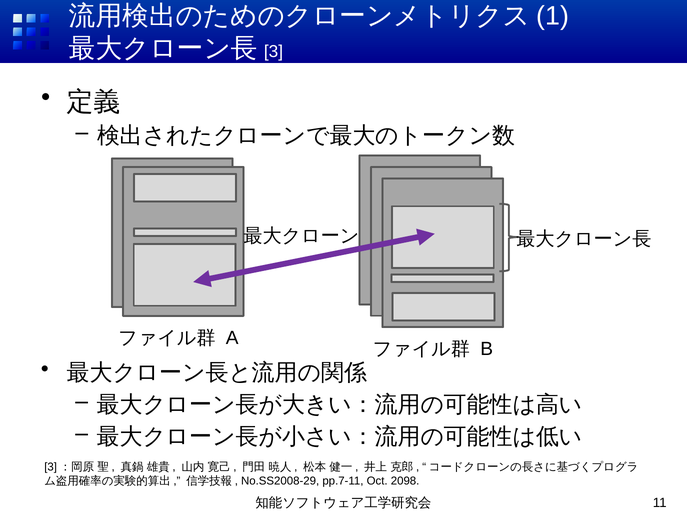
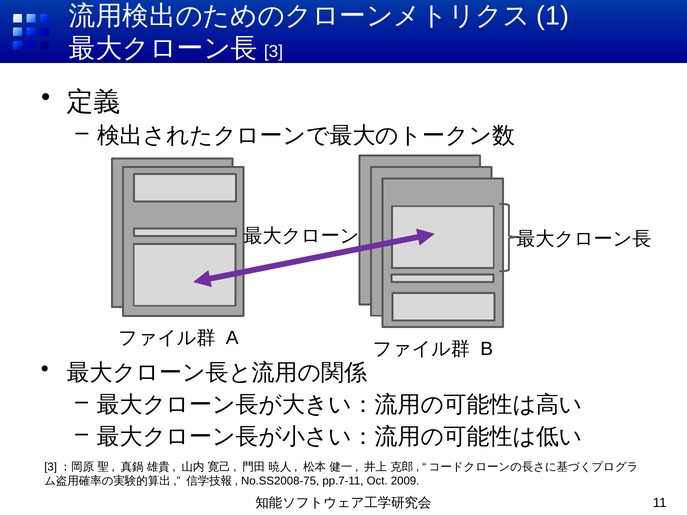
No.SS2008-29: No.SS2008-29 -> No.SS2008-75 (280, 481)
2098: 2098 -> 2009 (405, 481)
